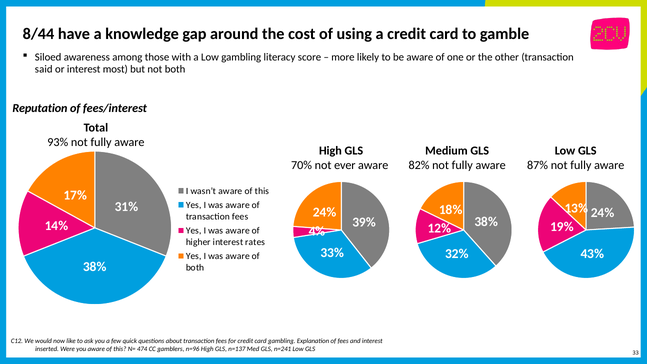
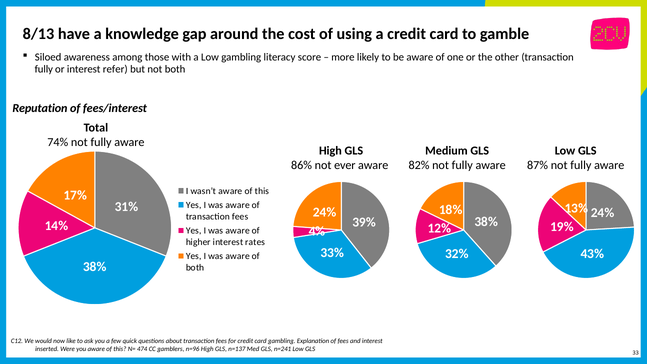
8/44: 8/44 -> 8/13 (38, 34)
said: said -> fully (44, 69)
most: most -> refer (115, 69)
93%: 93% -> 74% (58, 142)
70%: 70% -> 86% (302, 165)
